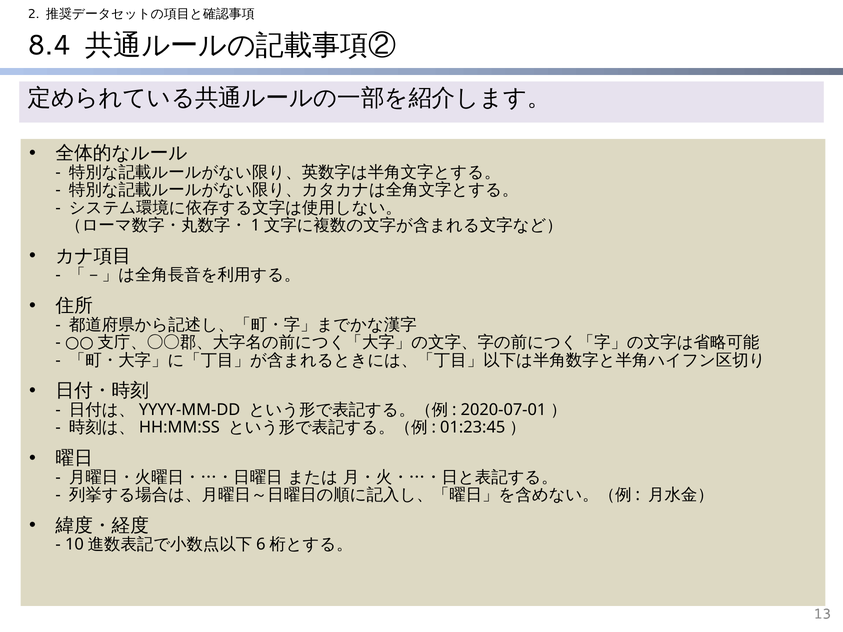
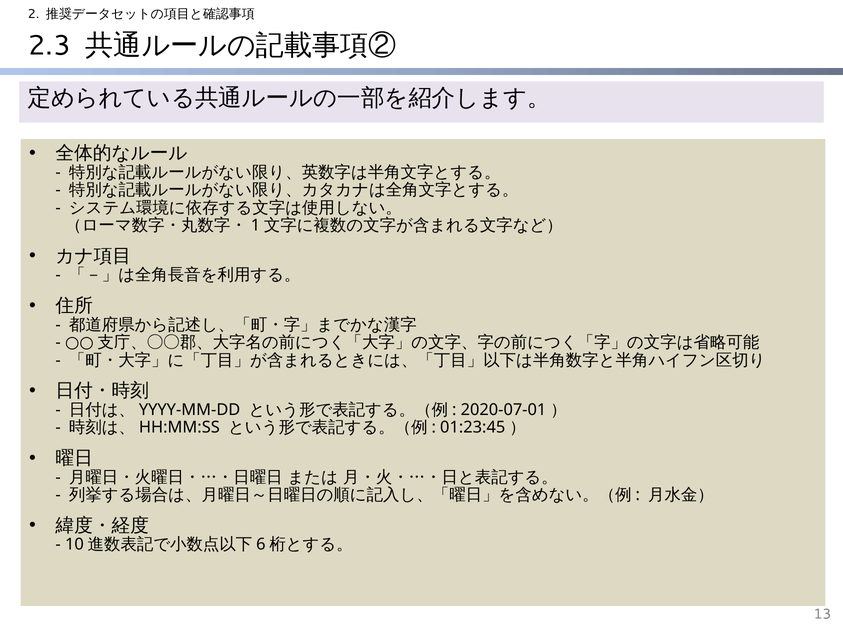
8.4: 8.4 -> 2.3 (49, 45)
